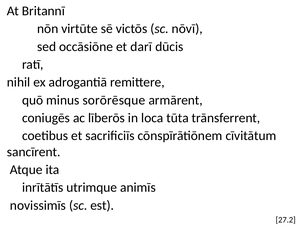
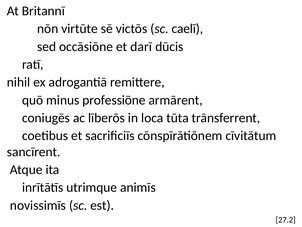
nōvī: nōvī -> caelī (187, 29)
sorōrēsque: sorōrēsque -> professiōne (114, 100)
